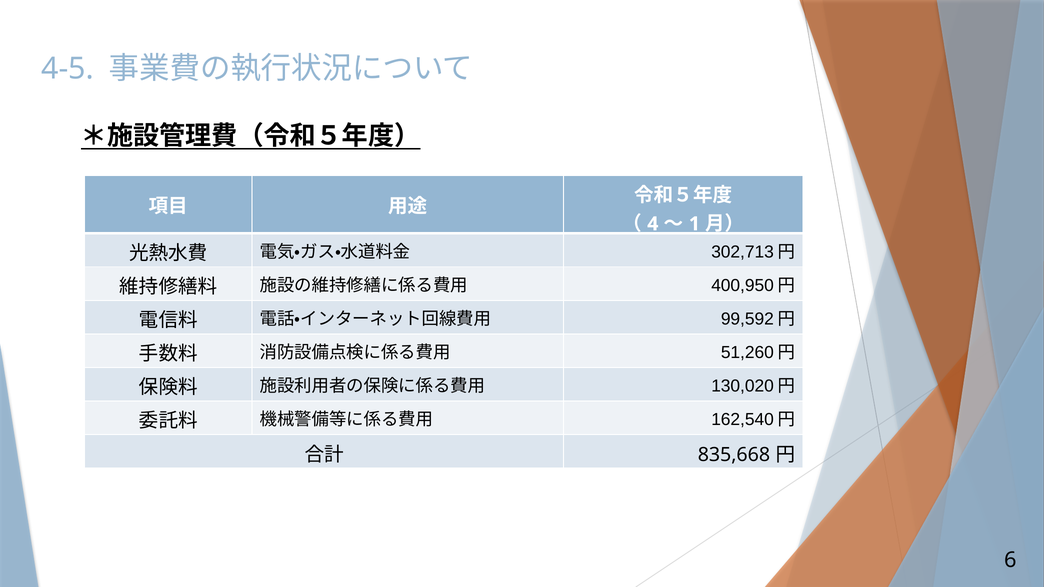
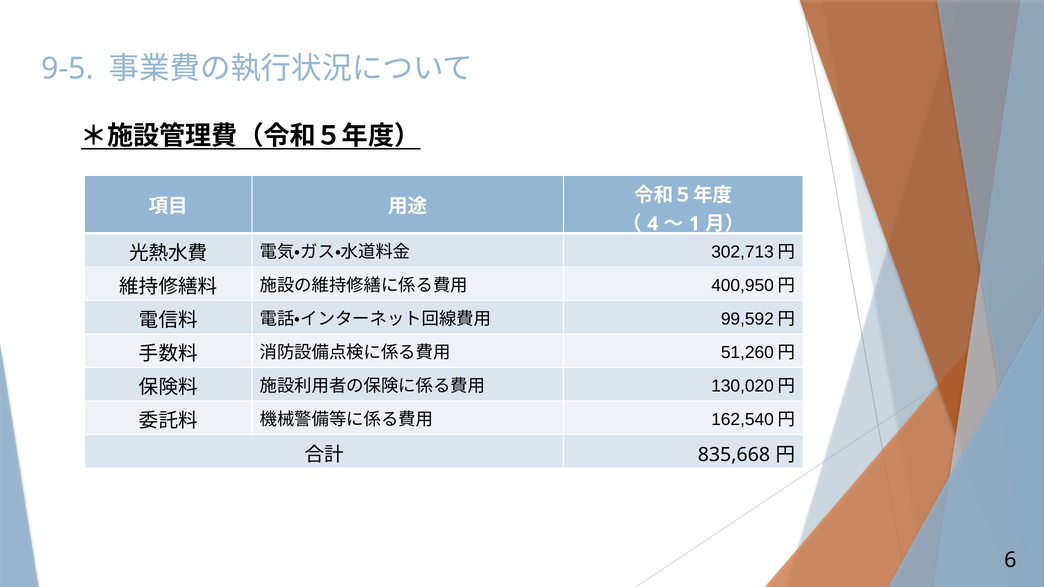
4-5: 4-5 -> 9-5 (67, 69)
